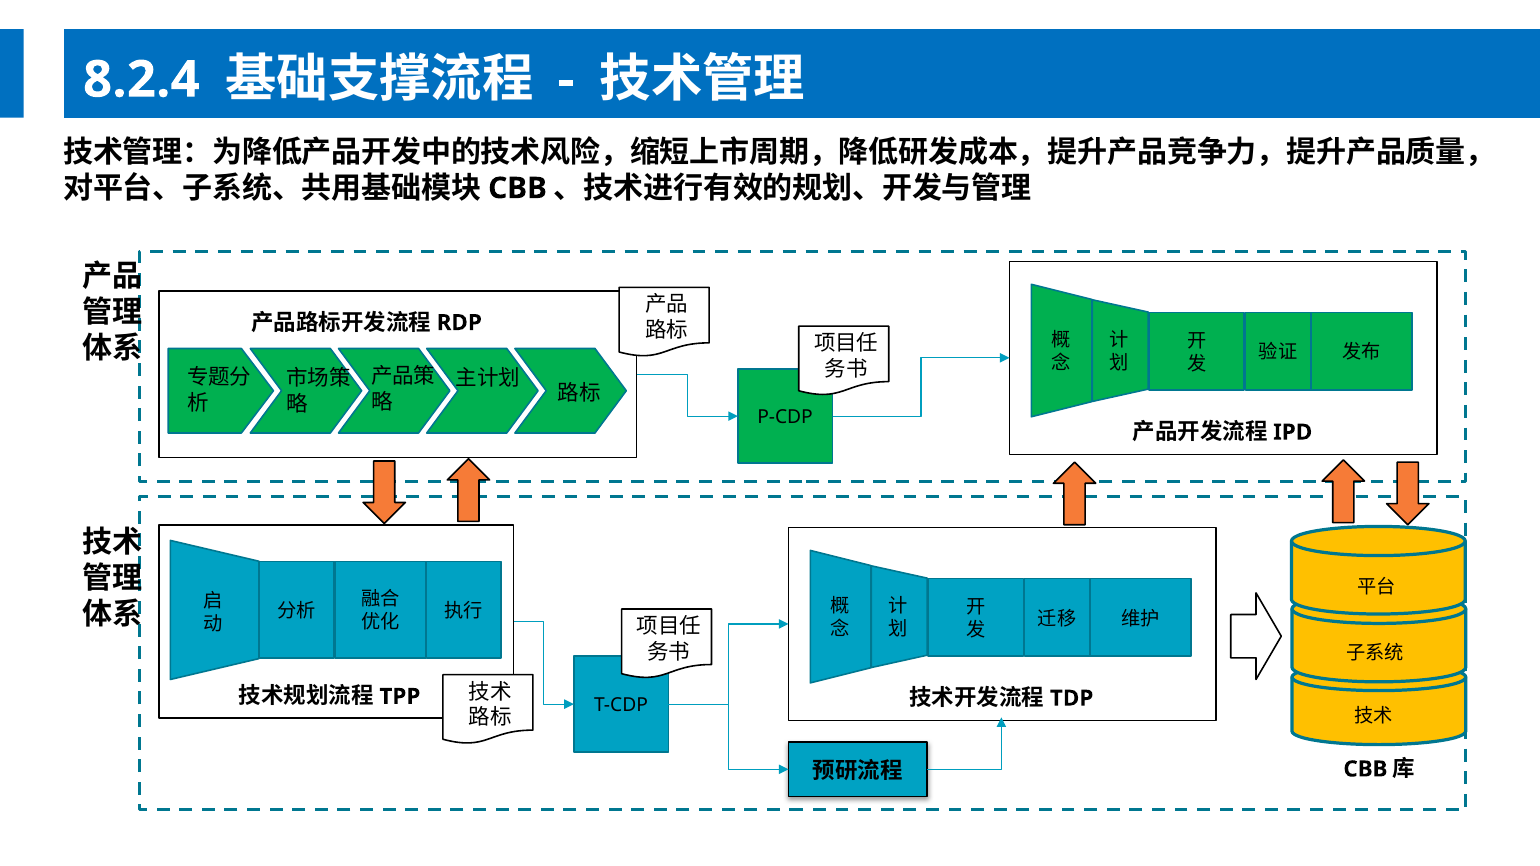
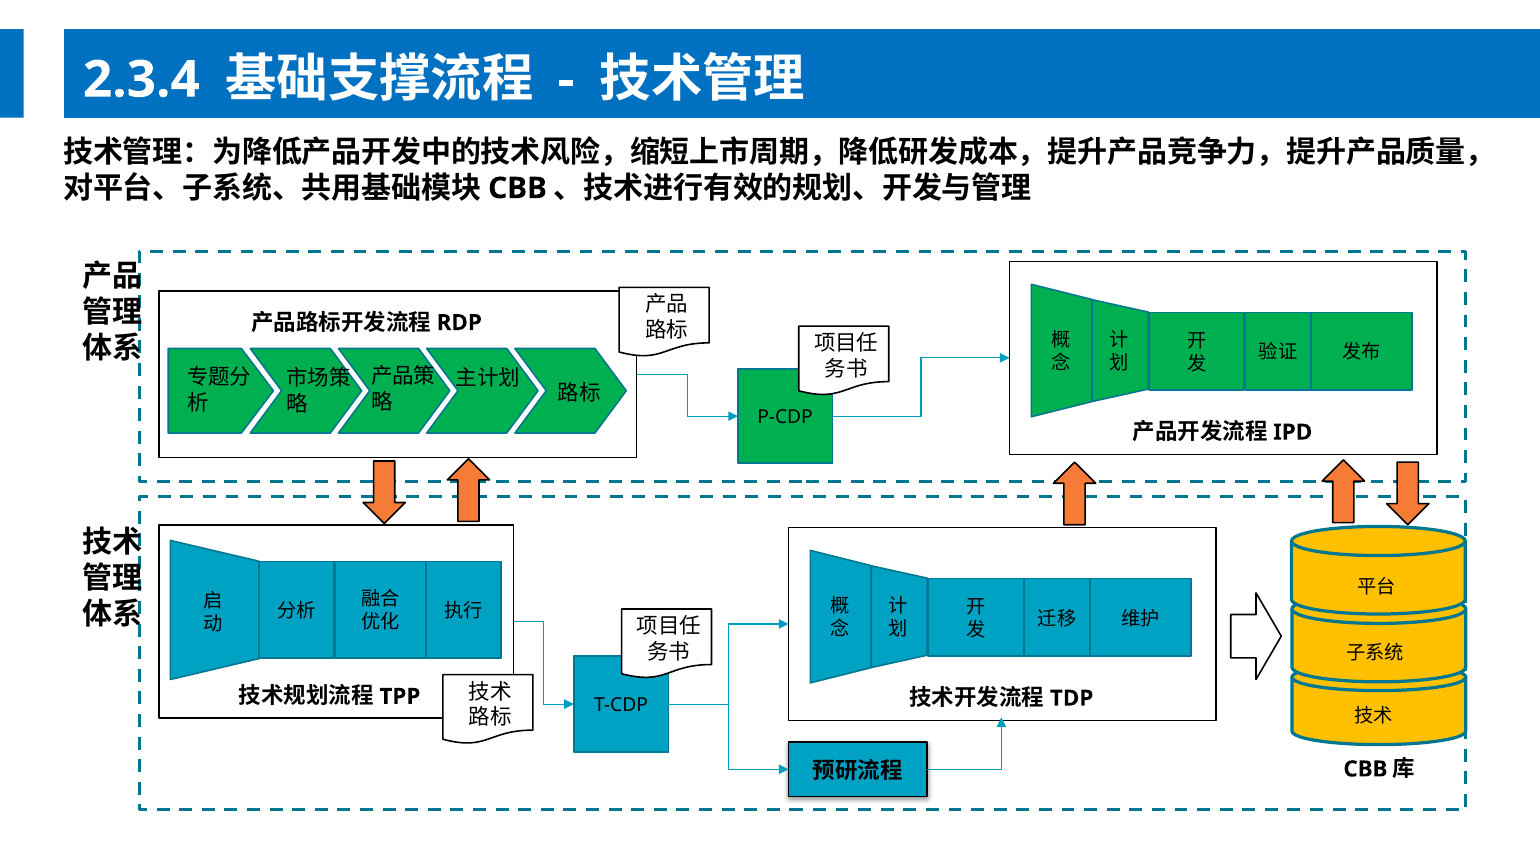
8.2.4: 8.2.4 -> 2.3.4 (141, 80)
